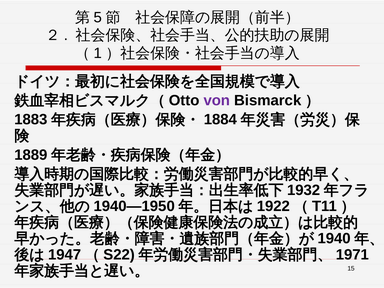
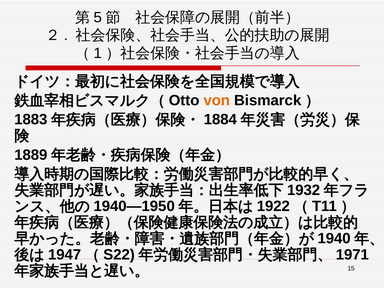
von colour: purple -> orange (217, 100)
